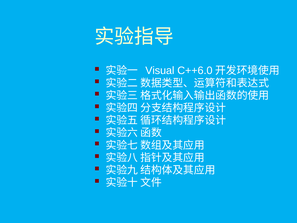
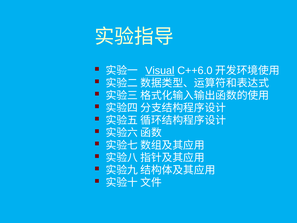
Visual underline: none -> present (160, 71)
